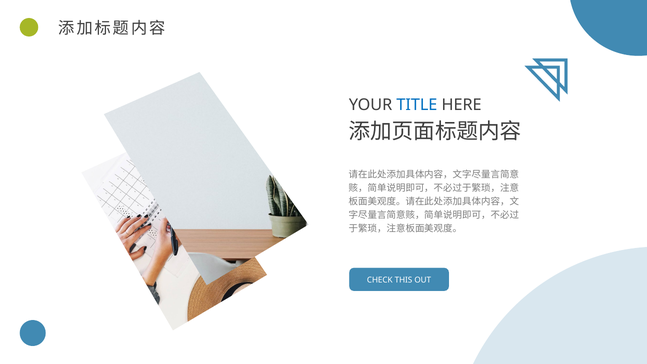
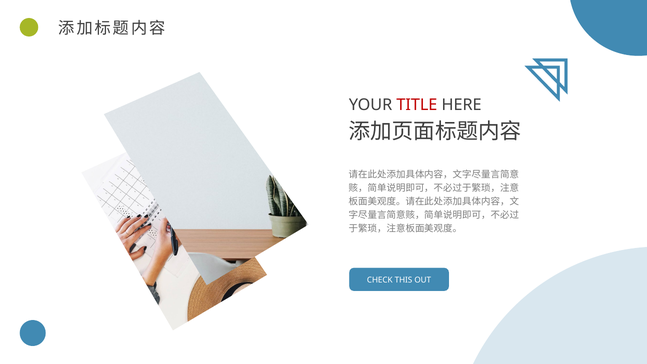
TITLE colour: blue -> red (417, 105)
